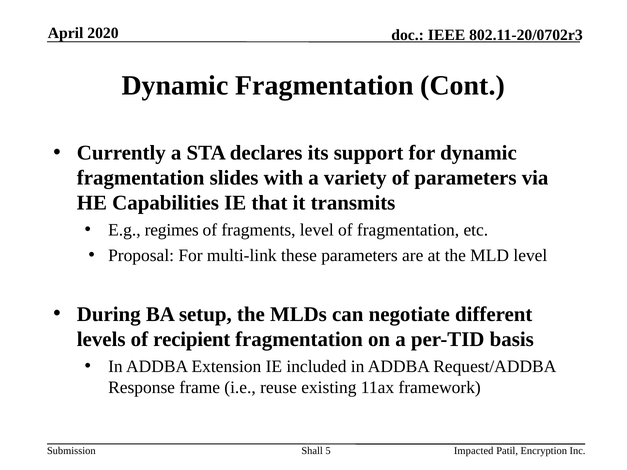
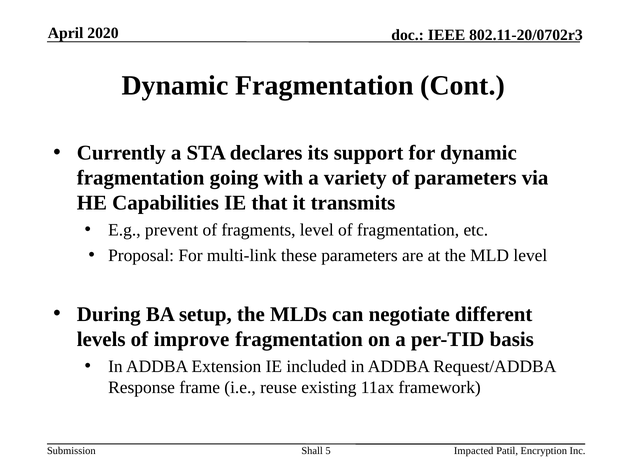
slides: slides -> going (234, 178)
regimes: regimes -> prevent (172, 230)
recipient: recipient -> improve (192, 339)
